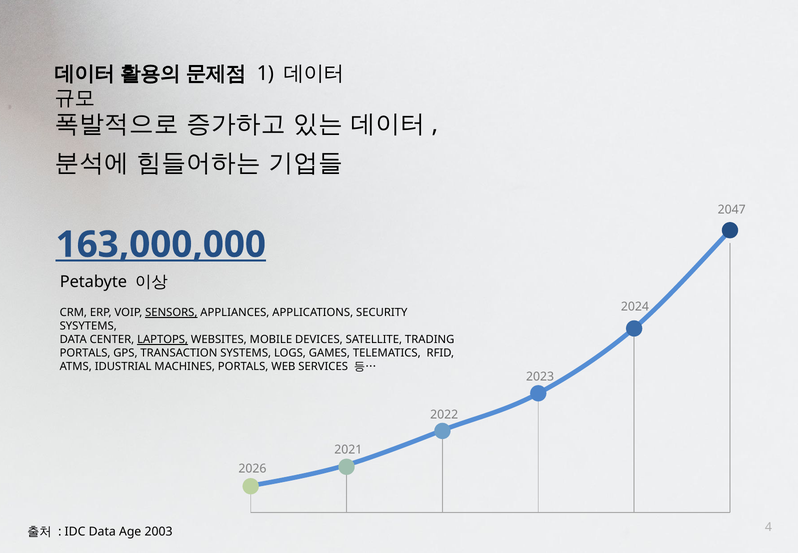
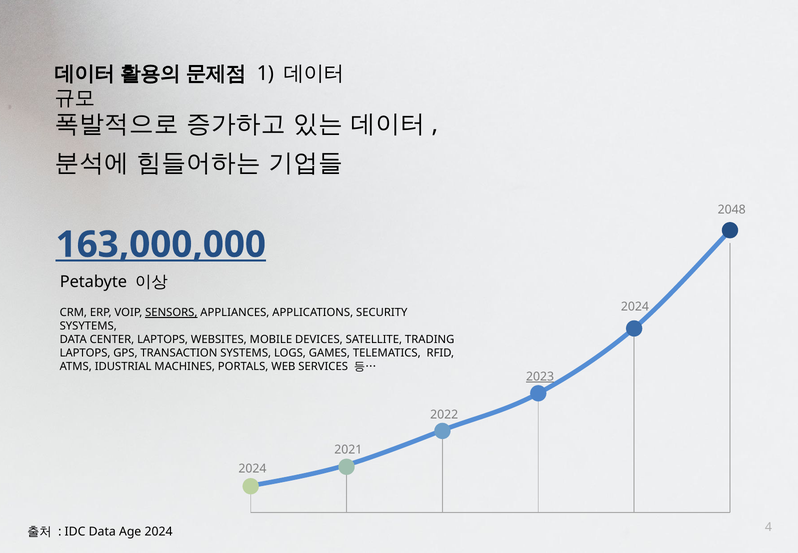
2047: 2047 -> 2048 (732, 210)
LAPTOPS underline: present -> none (163, 339)
PORTALS: PORTALS -> LAPTOPS (85, 353)
2023 underline: none -> present (540, 376)
2026: 2026 -> 2024 (252, 468)
Age 2003: 2003 -> 2024 (159, 531)
